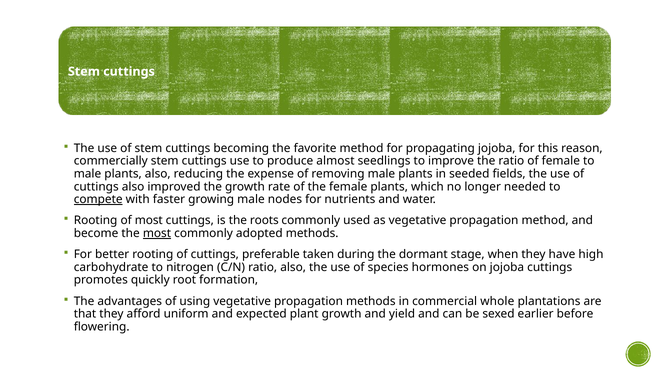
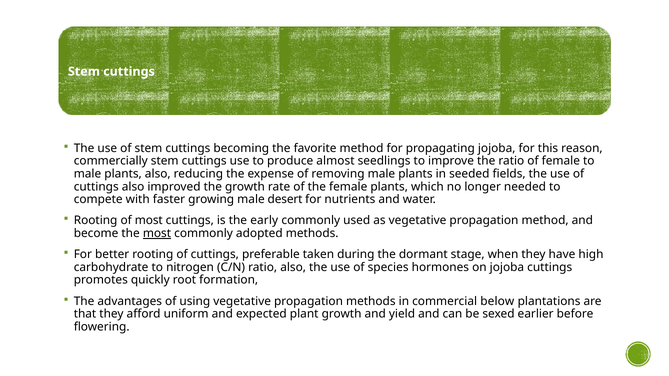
compete underline: present -> none (98, 200)
nodes: nodes -> desert (285, 200)
roots: roots -> early (264, 221)
whole: whole -> below (497, 301)
